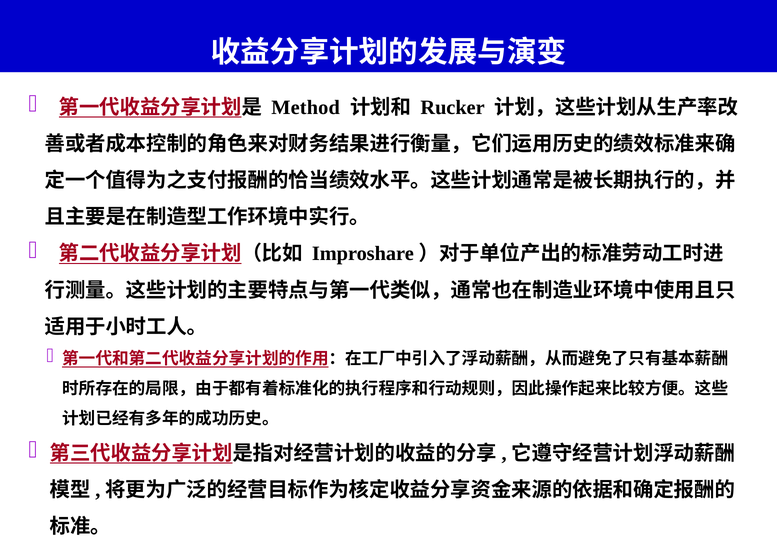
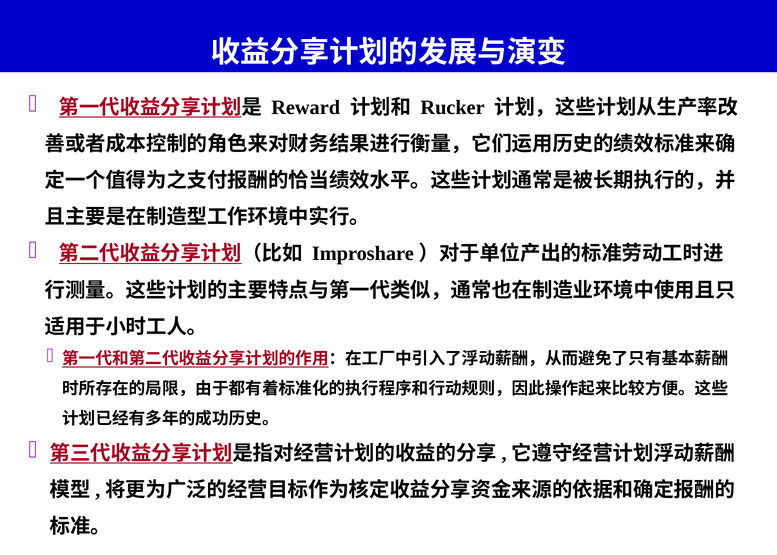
Method: Method -> Reward (306, 107)
